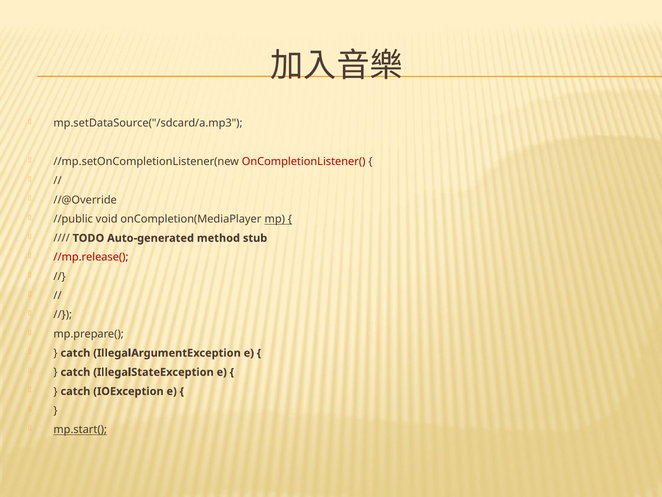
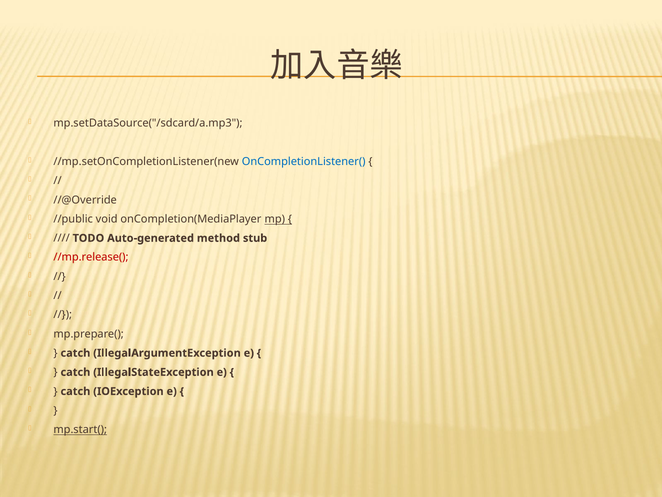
OnCompletionListener( colour: red -> blue (304, 161)
